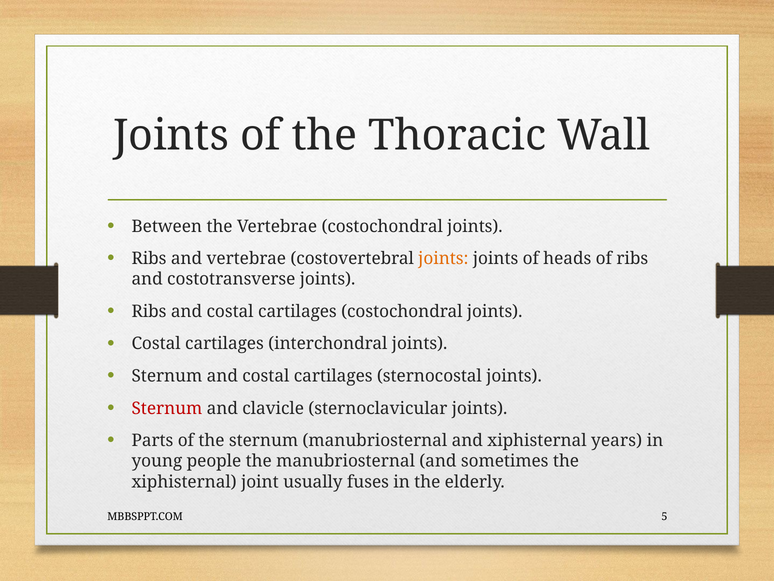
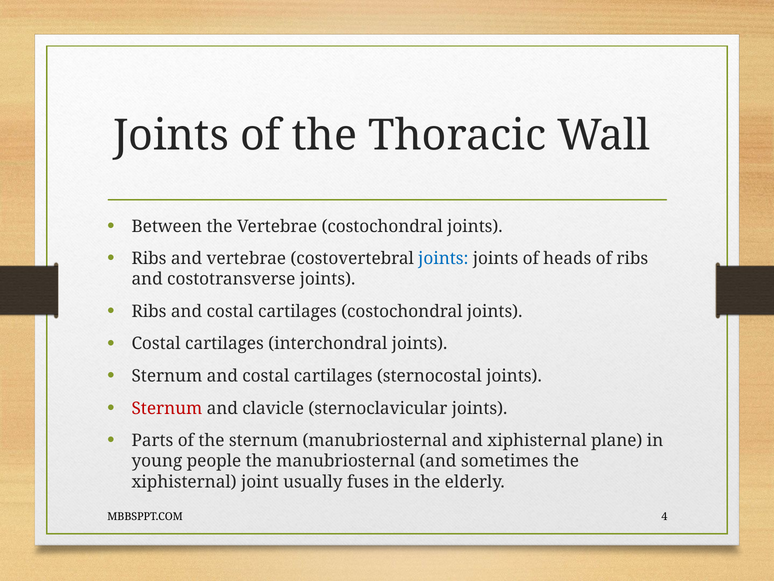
joints colour: orange -> blue (443, 258)
years: years -> plane (617, 440)
5: 5 -> 4 (664, 516)
